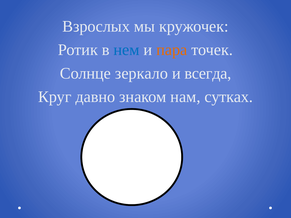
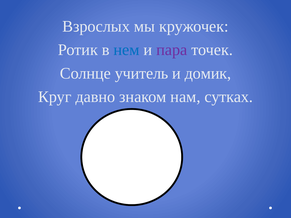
пара colour: orange -> purple (172, 50)
зеркало: зеркало -> учитель (142, 73)
всегда: всегда -> домик (208, 73)
